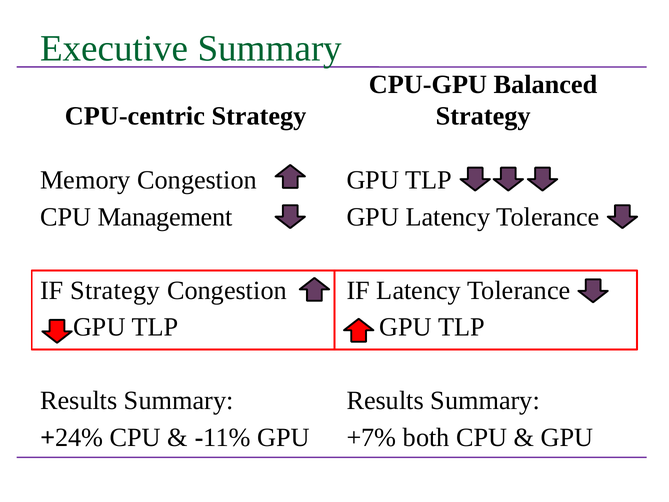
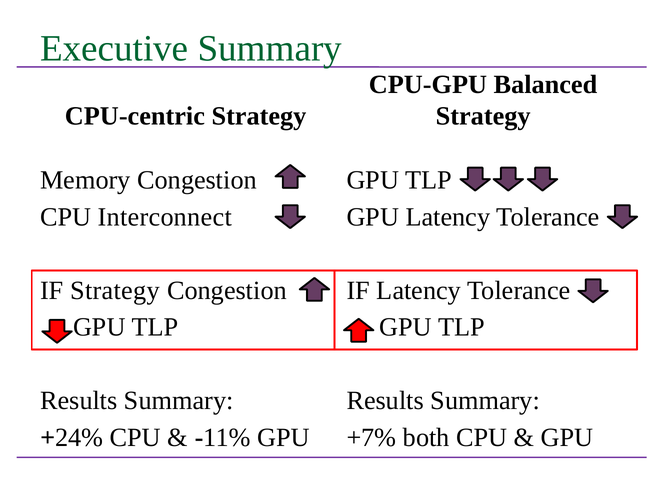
Management: Management -> Interconnect (165, 217)
